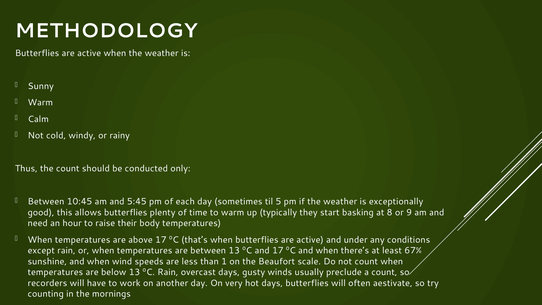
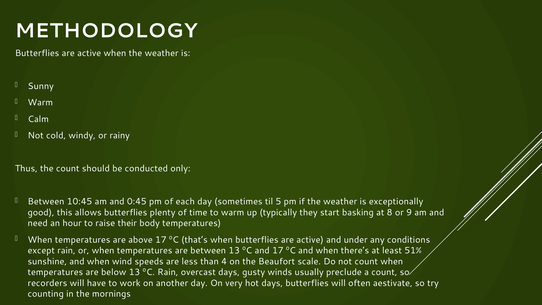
5:45: 5:45 -> 0:45 (137, 202)
67%: 67% -> 51% (413, 251)
1: 1 -> 4 (224, 261)
